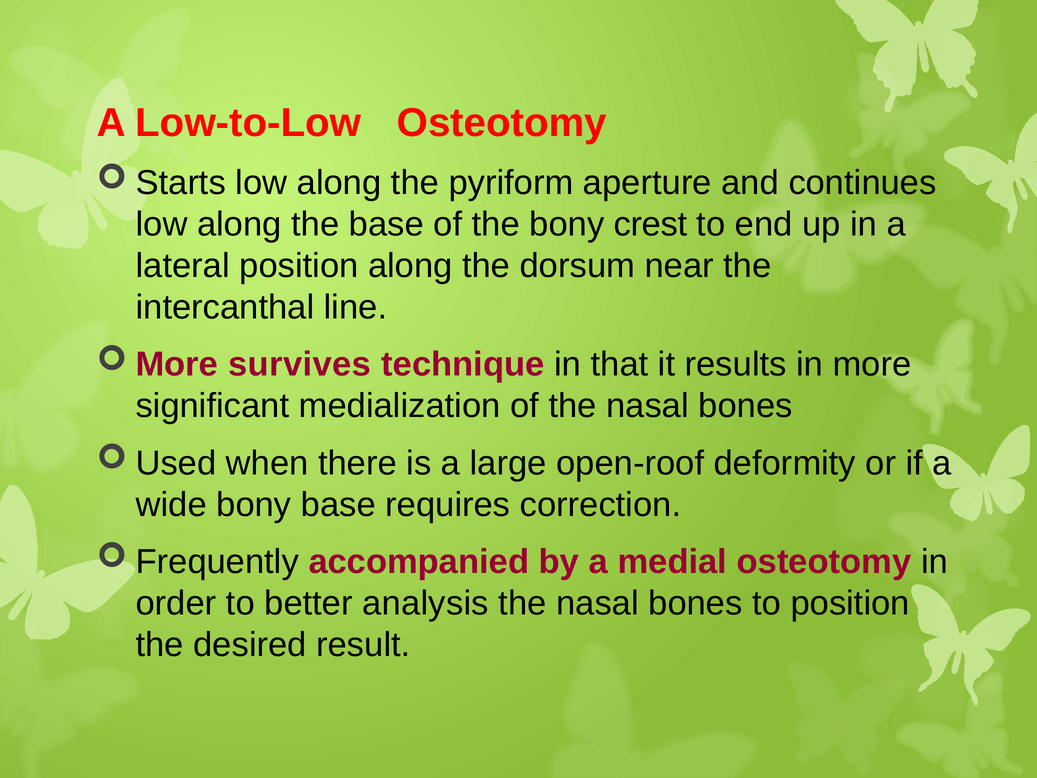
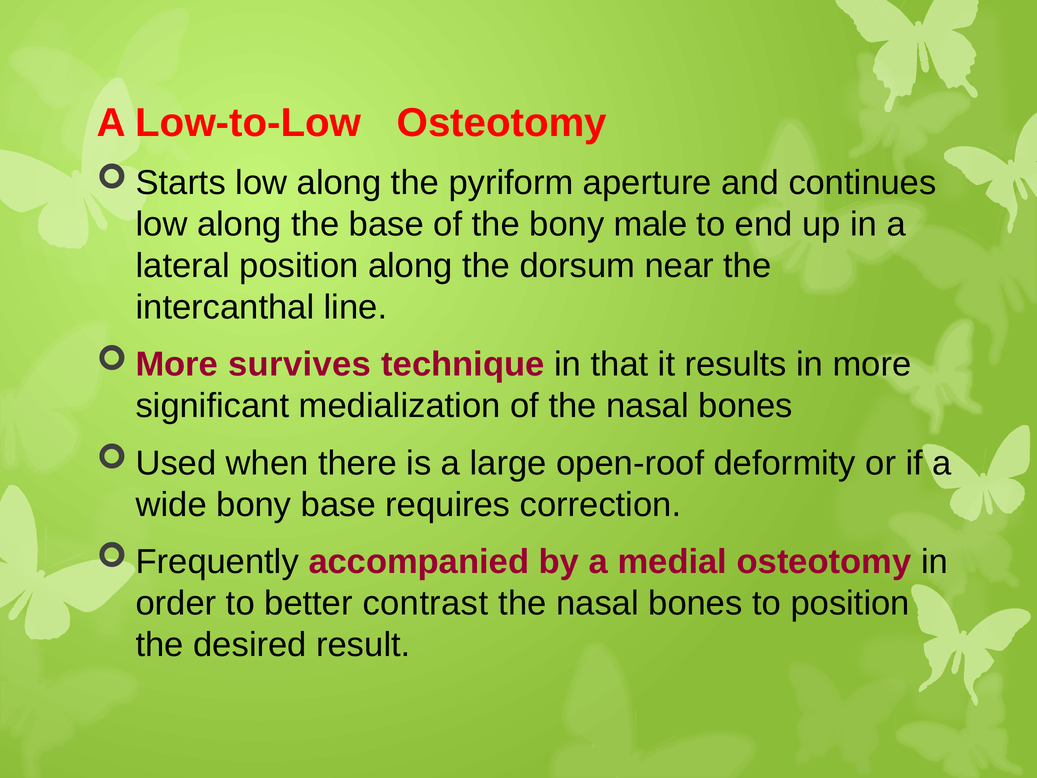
crest: crest -> male (651, 224)
analysis: analysis -> contrast (425, 603)
